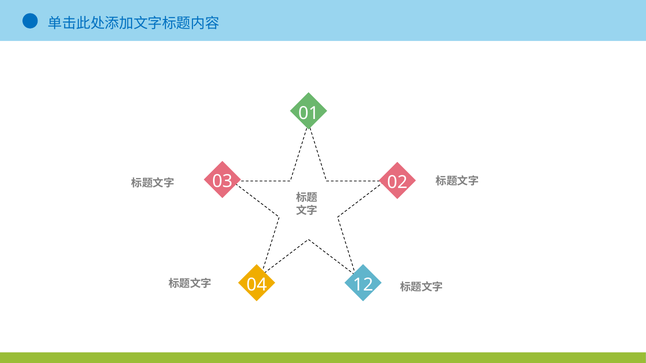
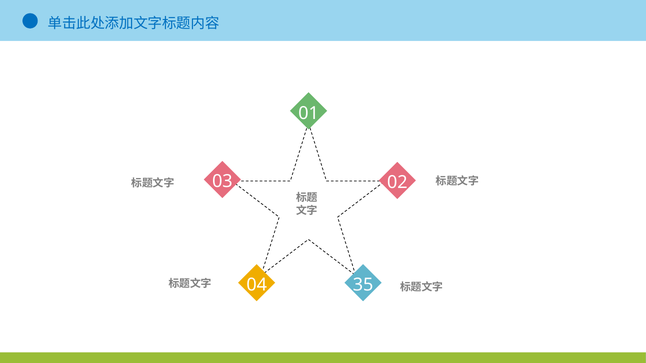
12: 12 -> 35 (363, 285)
